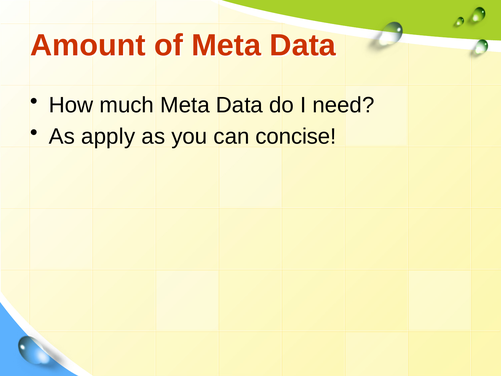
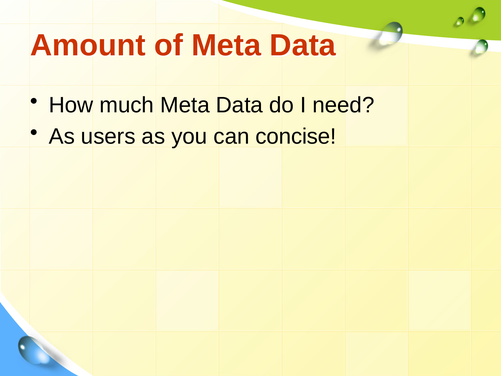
apply: apply -> users (108, 136)
